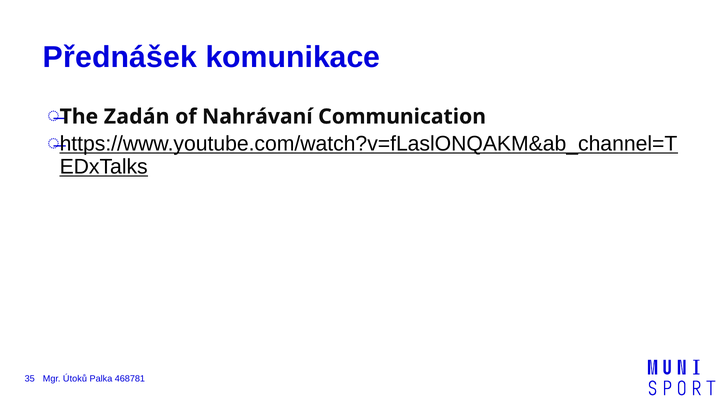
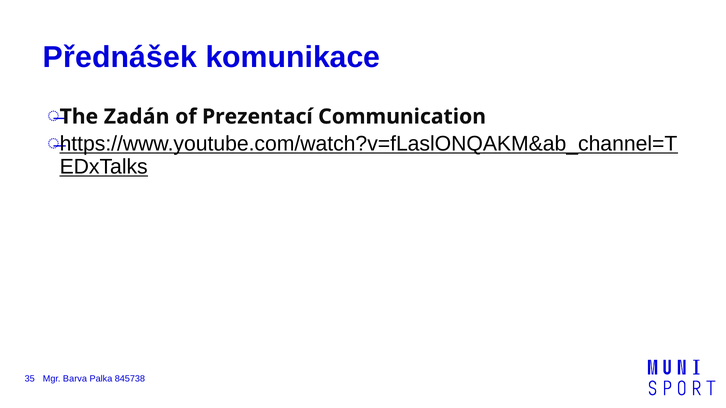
Nahrávaní: Nahrávaní -> Prezentací (257, 117)
Útoků: Útoků -> Barva (75, 379)
468781: 468781 -> 845738 (130, 379)
